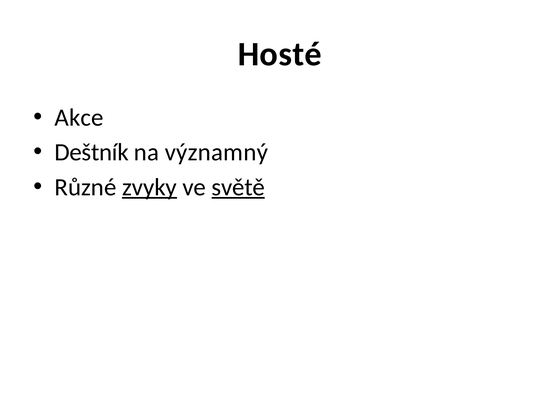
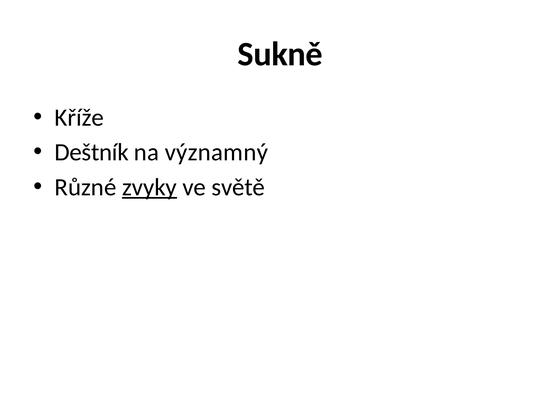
Hosté: Hosté -> Sukně (280, 54)
Akce: Akce -> Kříže (79, 117)
světě underline: present -> none (238, 187)
